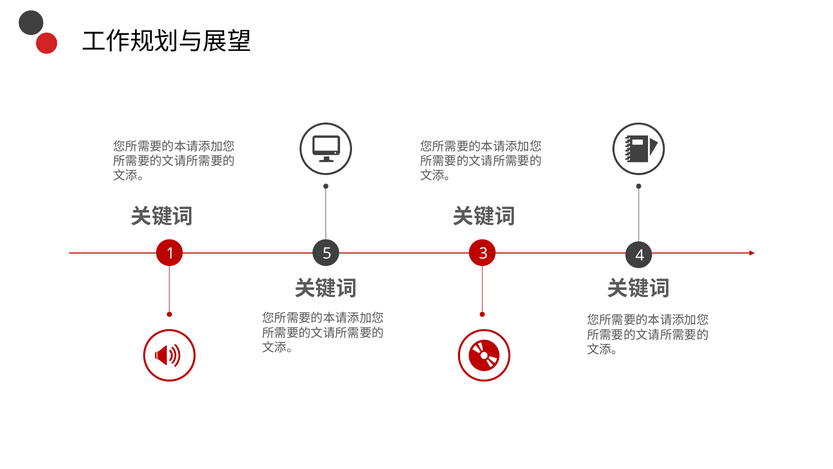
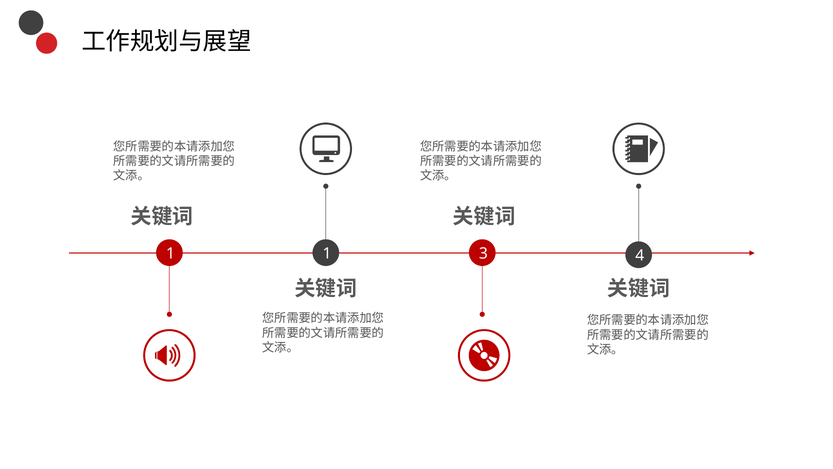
1 5: 5 -> 1 (327, 253)
